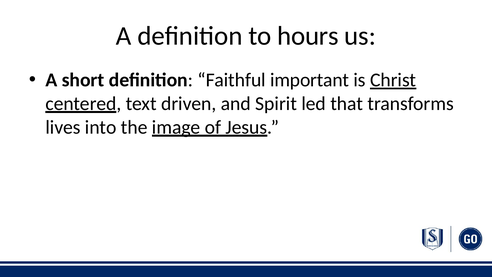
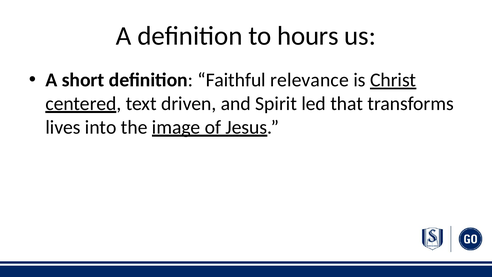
important: important -> relevance (310, 80)
